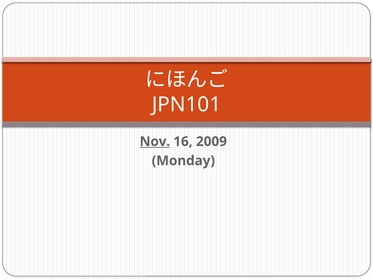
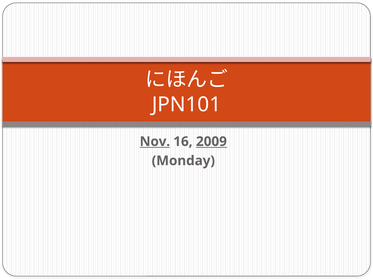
2009 underline: none -> present (211, 141)
